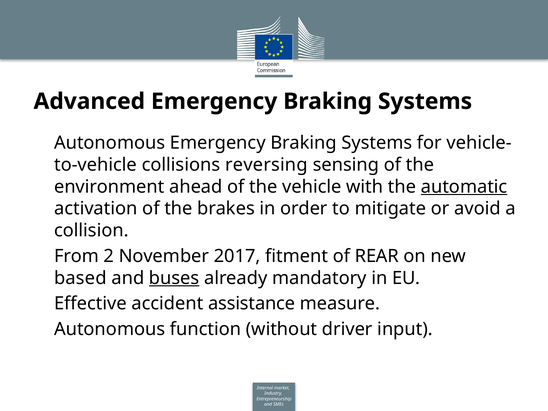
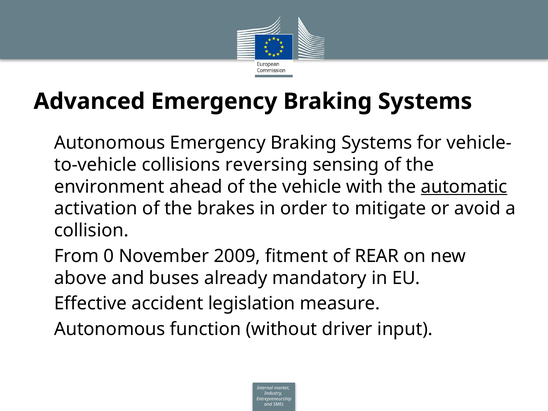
2: 2 -> 0 (109, 256)
2017: 2017 -> 2009 (237, 256)
based: based -> above (80, 278)
buses underline: present -> none (174, 278)
assistance: assistance -> legislation (252, 304)
